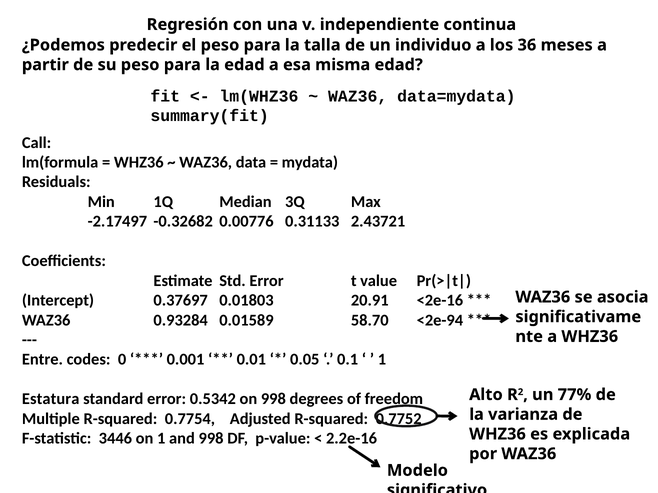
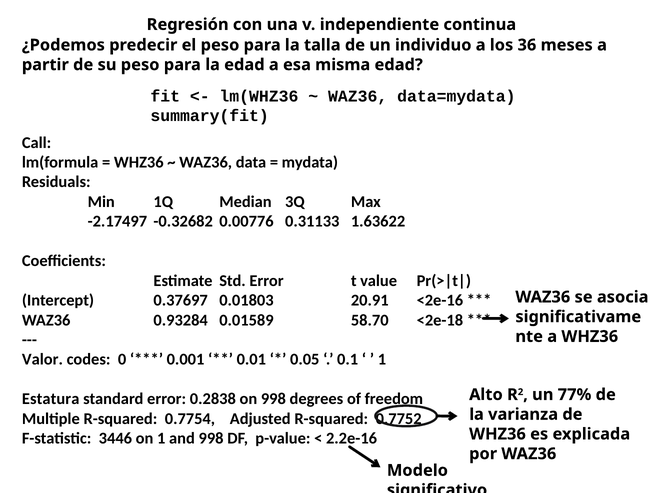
2.43721: 2.43721 -> 1.63622 (378, 222)
<2e-94: <2e-94 -> <2e-18 (440, 320)
Entre: Entre -> Valor (42, 360)
0.5342: 0.5342 -> 0.2838 (213, 399)
